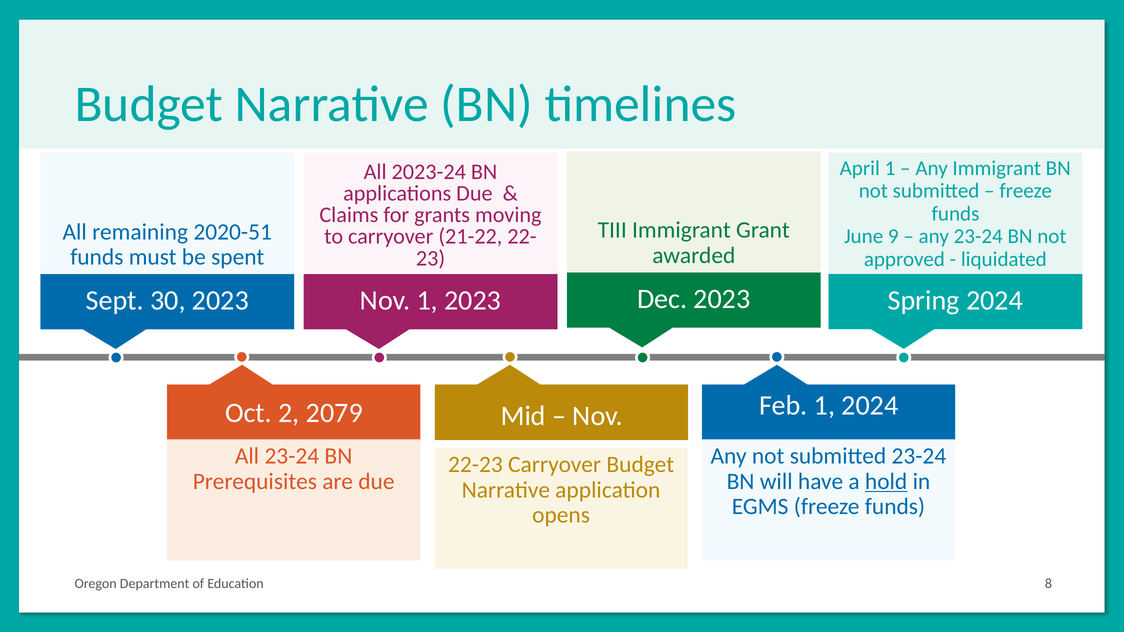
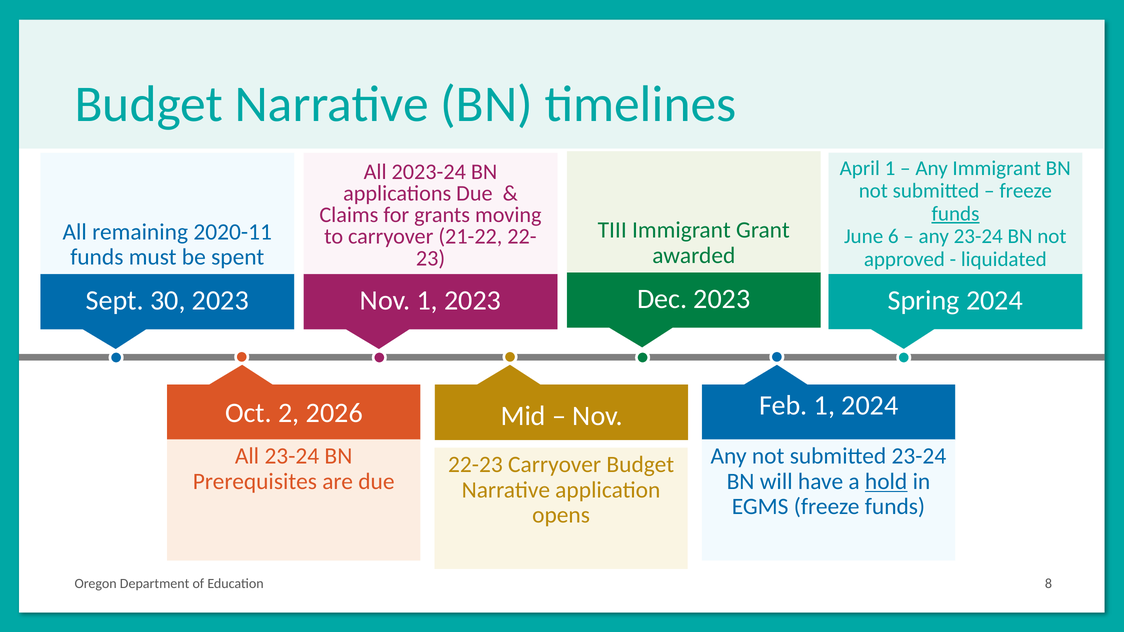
funds underline: none -> present (955, 214)
2020-51: 2020-51 -> 2020-11 (233, 232)
9: 9 -> 6 (893, 236)
2079: 2079 -> 2026 (334, 413)
